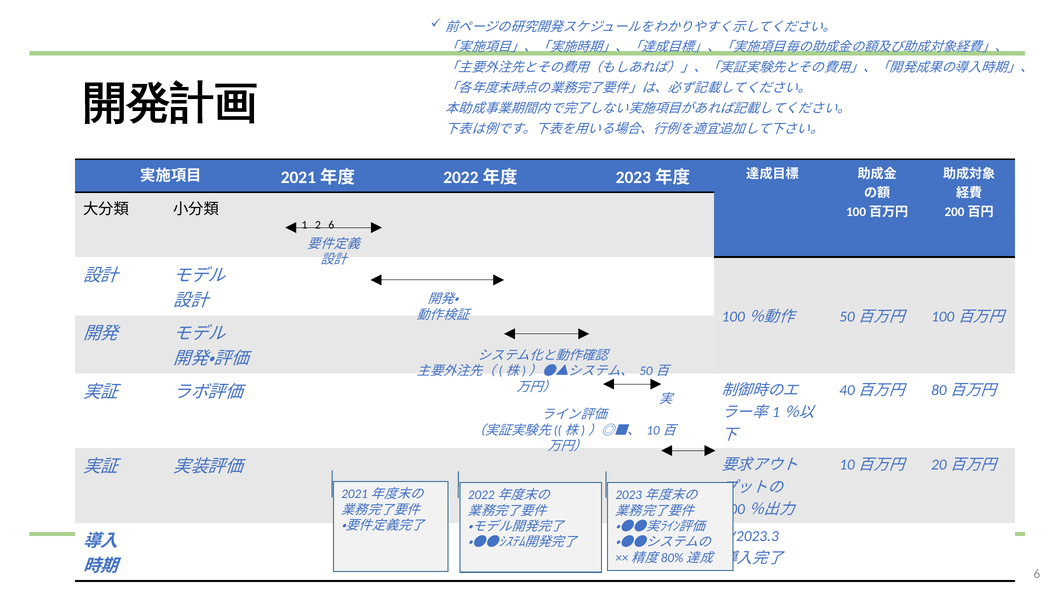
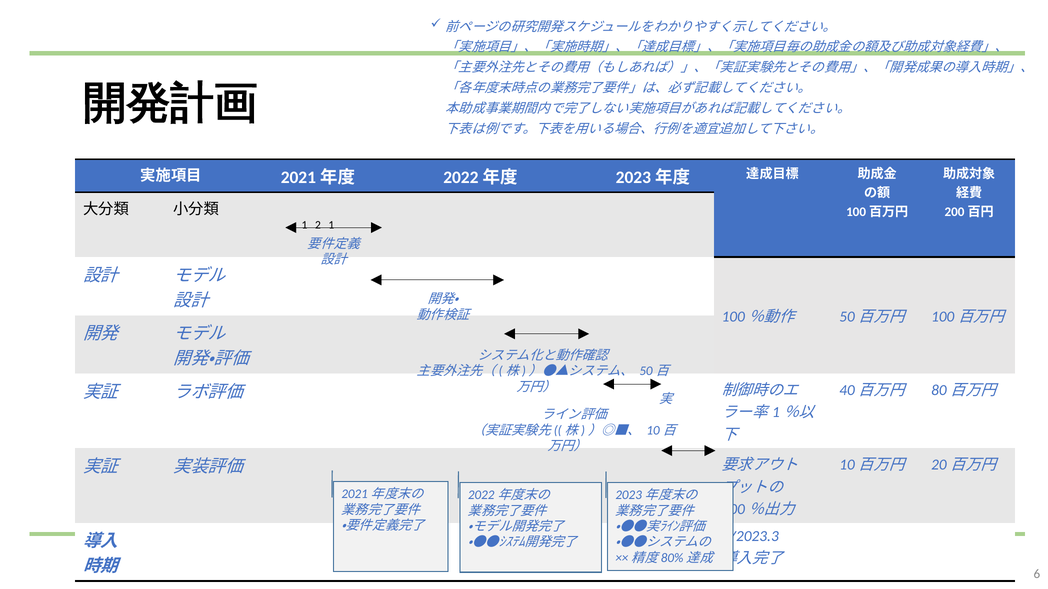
2 6: 6 -> 1 (331, 225)
